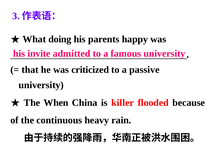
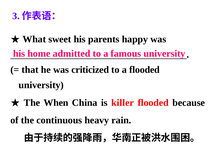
doing: doing -> sweet (60, 39)
invite: invite -> home (39, 53)
a passive: passive -> flooded (144, 70)
